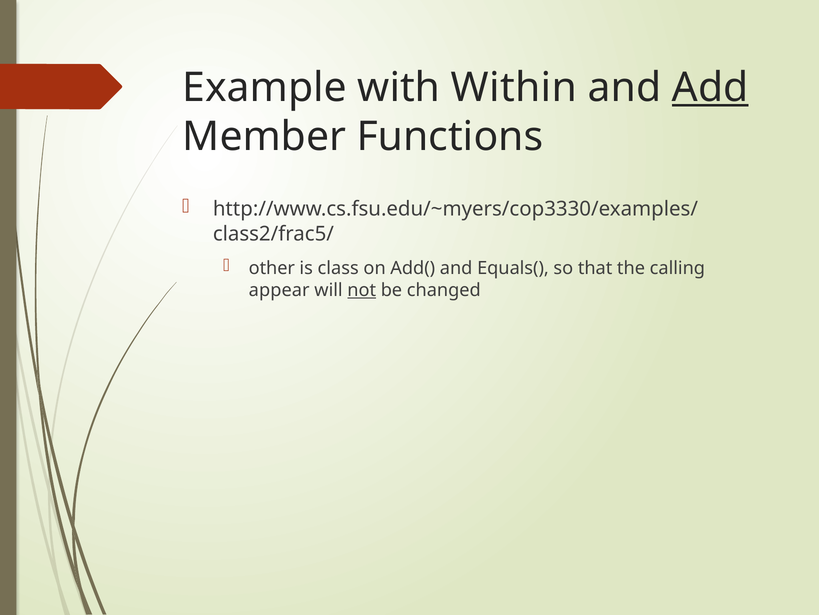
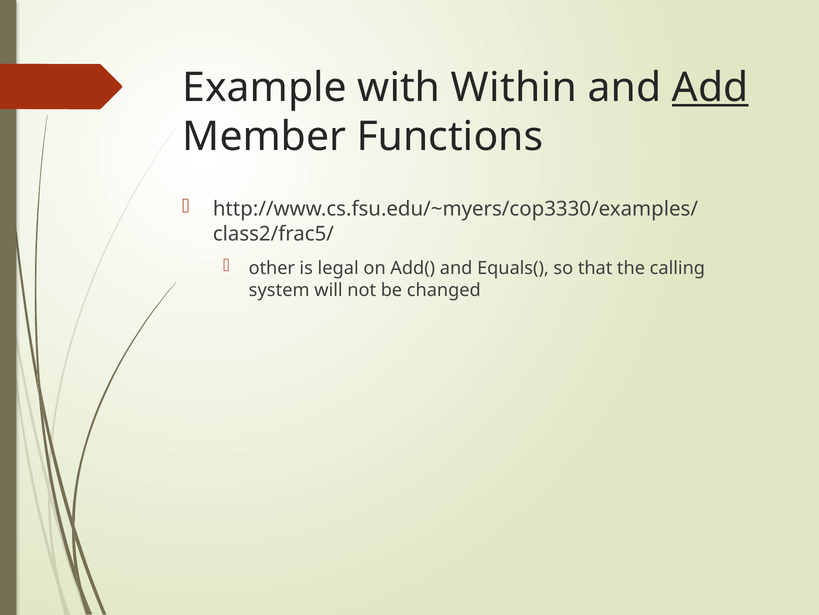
class: class -> legal (338, 268)
appear: appear -> system (279, 290)
not underline: present -> none (362, 290)
